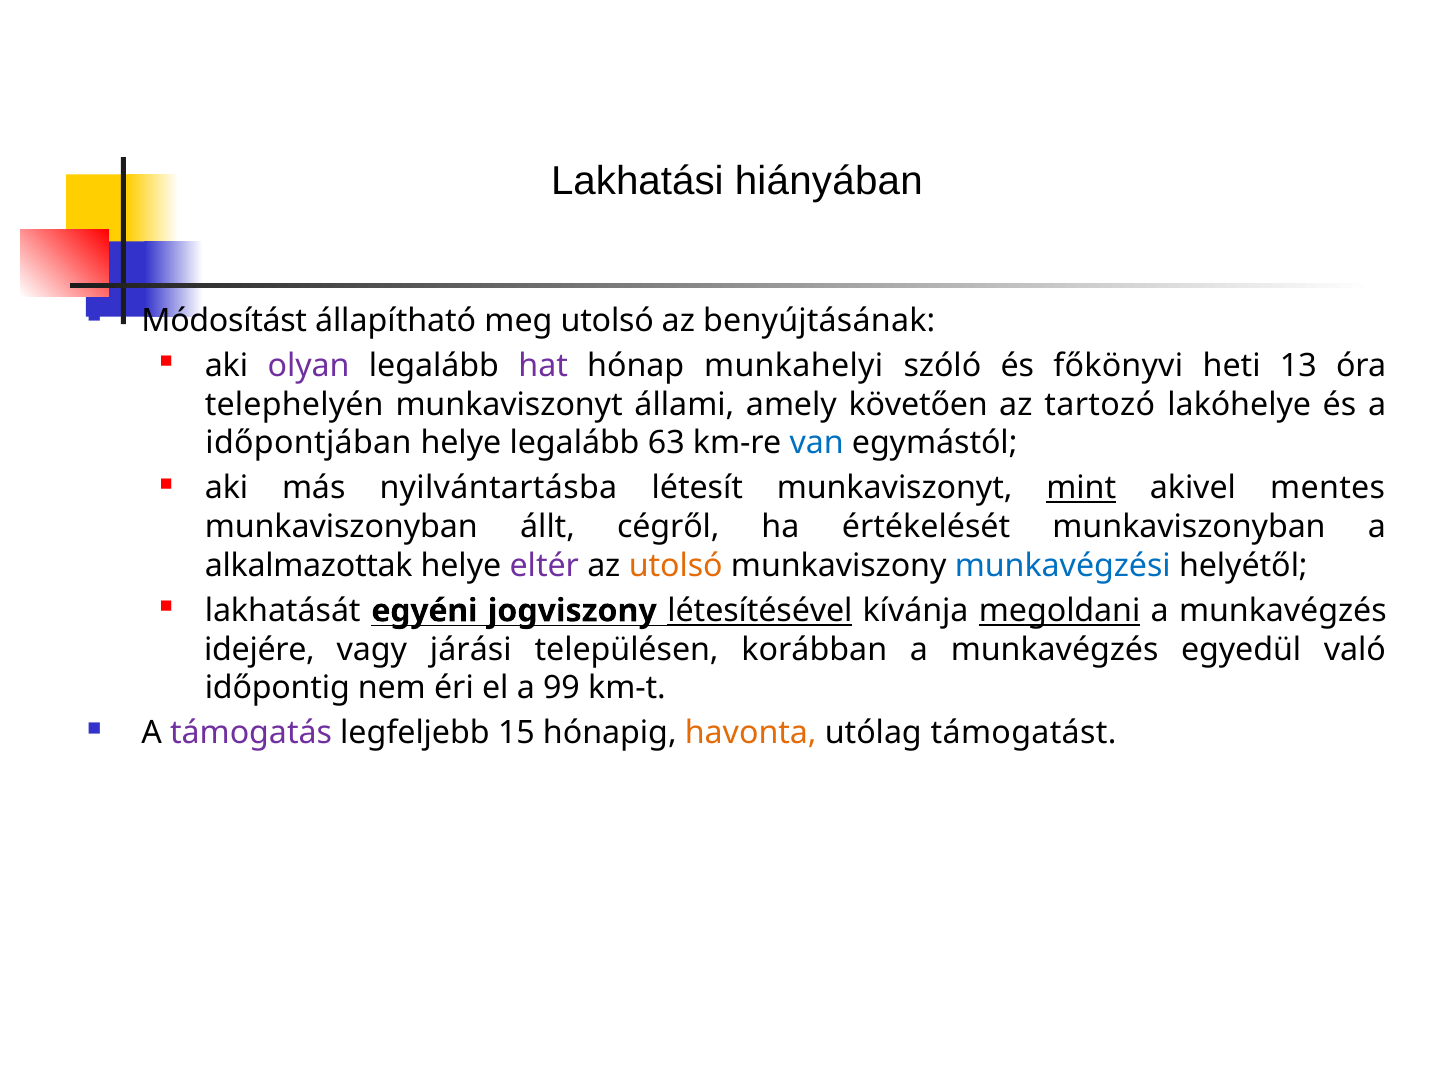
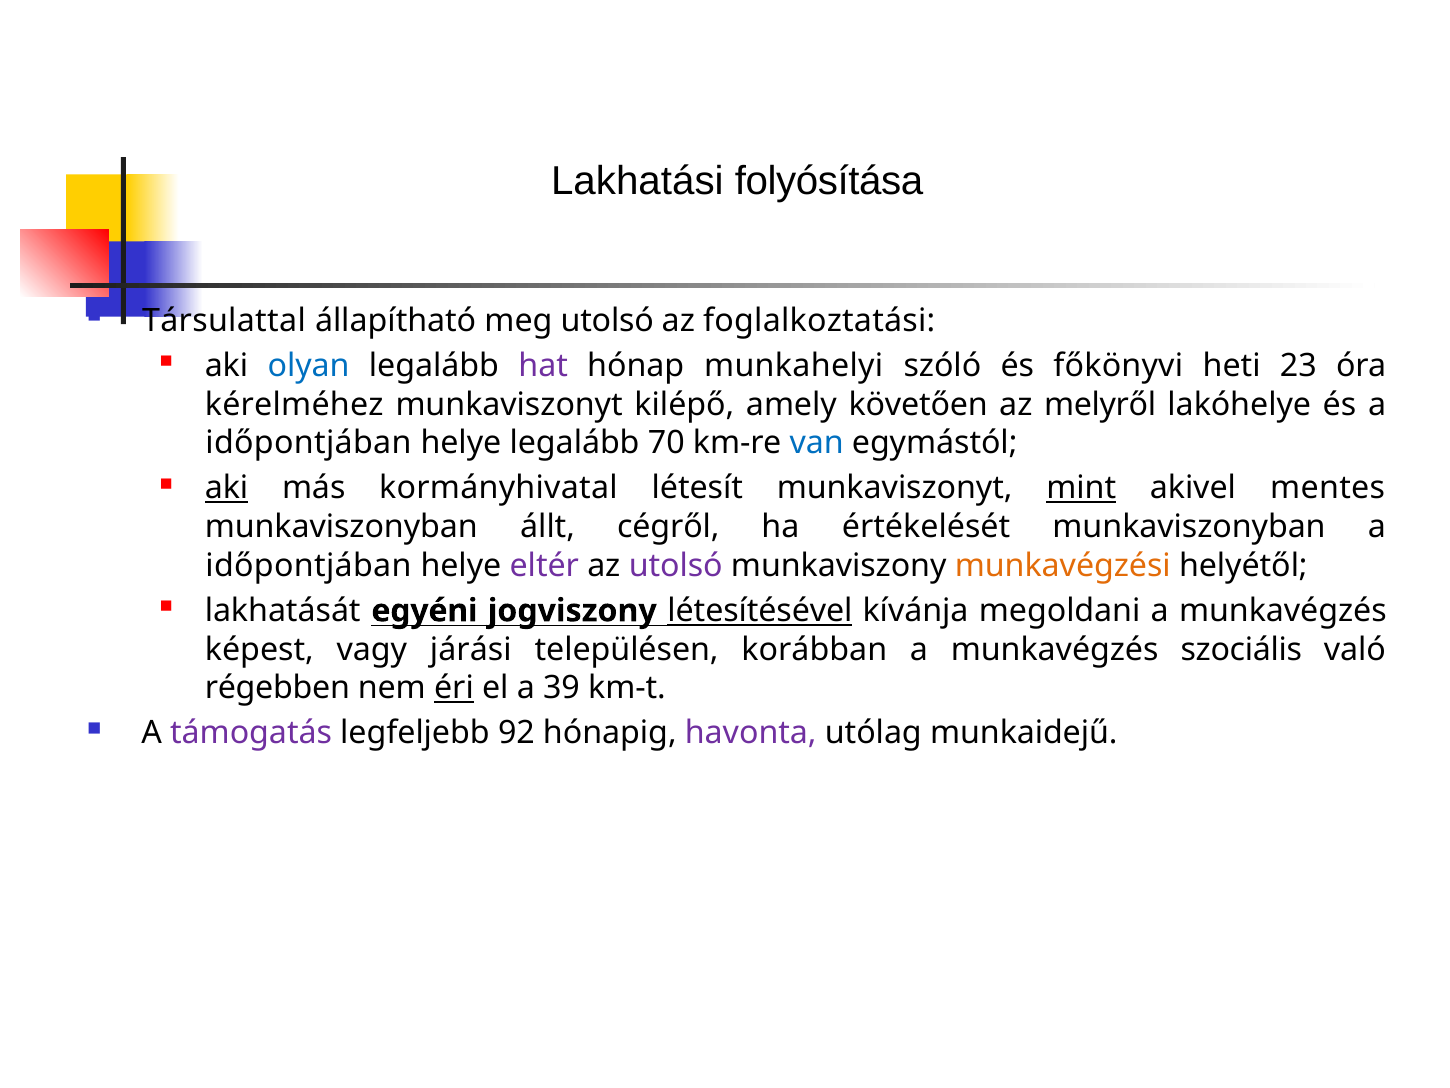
hiányában: hiányában -> folyósítása (829, 181)
Módosítást: Módosítást -> Társulattal (224, 321)
benyújtásának: benyújtásának -> foglalkoztatási (819, 321)
olyan colour: purple -> blue (309, 366)
13: 13 -> 23 (1298, 366)
telephelyén: telephelyén -> kérelméhez (294, 404)
állami: állami -> kilépő (684, 404)
tartozó: tartozó -> melyről (1100, 404)
63: 63 -> 70 (666, 443)
aki underline: none -> present (227, 488)
nyilvántartásba: nyilvántartásba -> kormányhivatal (498, 488)
alkalmazottak: alkalmazottak -> időpontjában (308, 565)
utolsó colour: orange -> purple (676, 565)
munkavégzési colour: blue -> orange (1063, 565)
megoldani underline: present -> none (1060, 610)
idejére: idejére -> képest (259, 649)
egyedül: egyedül -> szociális (1241, 649)
időpontig: időpontig -> régebben (277, 688)
éri underline: none -> present (454, 688)
99: 99 -> 39 (562, 688)
15: 15 -> 92 (516, 733)
havonta colour: orange -> purple (751, 733)
támogatást: támogatást -> munkaidejű (1024, 733)
